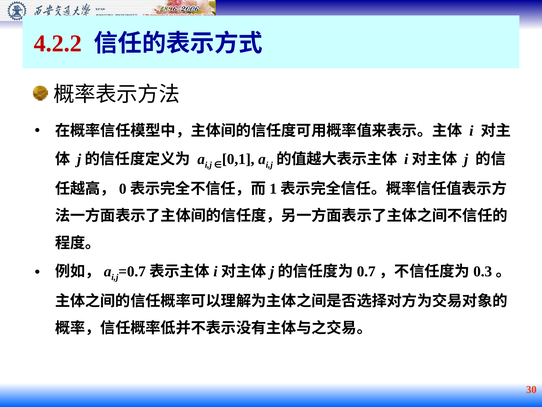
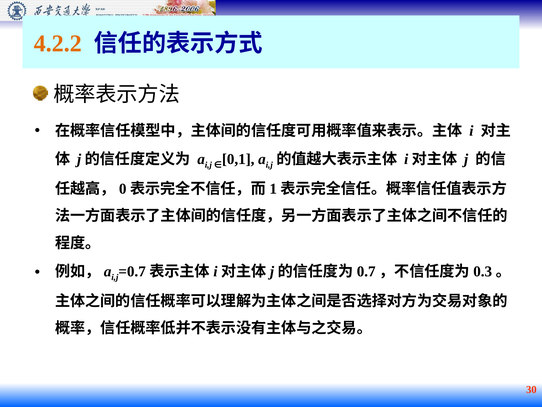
4.2.2 colour: red -> orange (58, 44)
